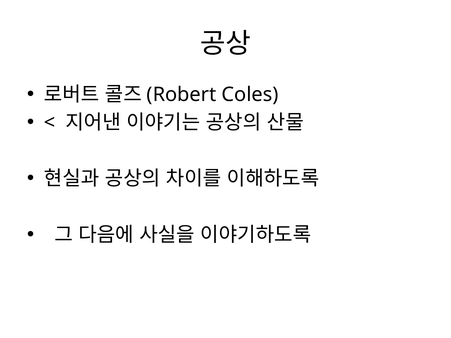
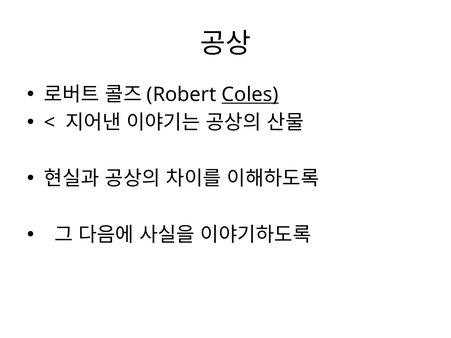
Coles underline: none -> present (250, 95)
